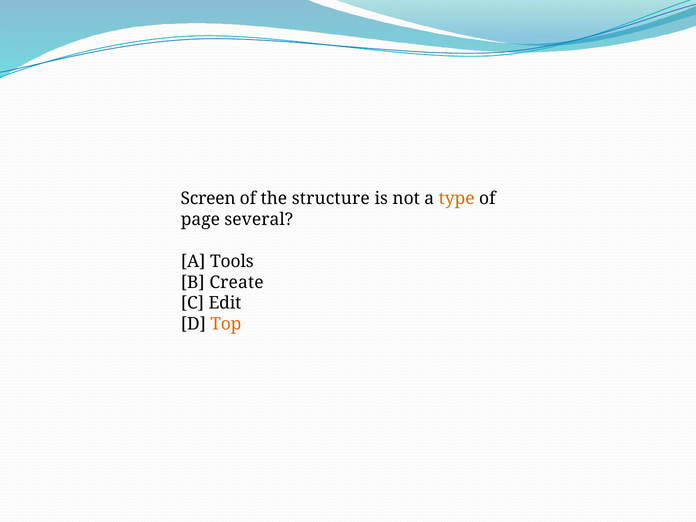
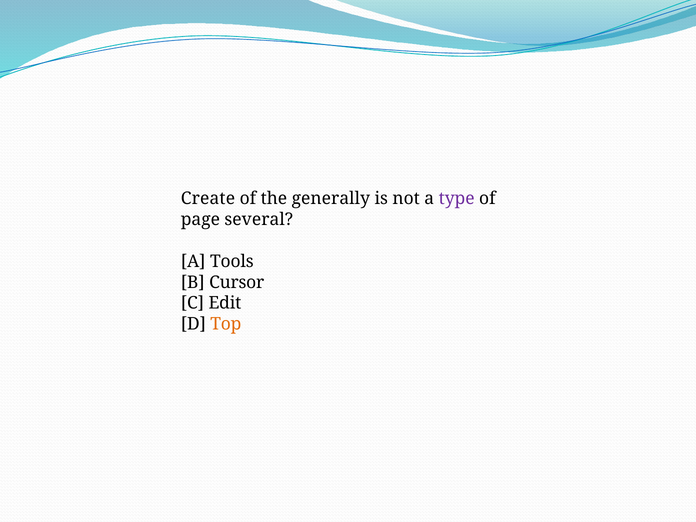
Screen: Screen -> Create (208, 199)
structure: structure -> generally (331, 199)
type colour: orange -> purple (457, 199)
Create: Create -> Cursor (237, 282)
